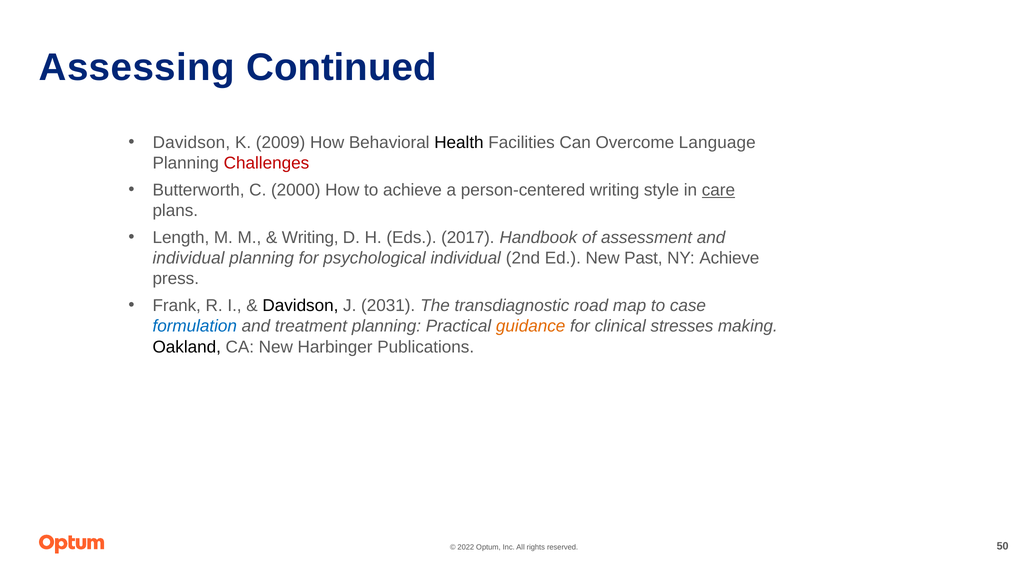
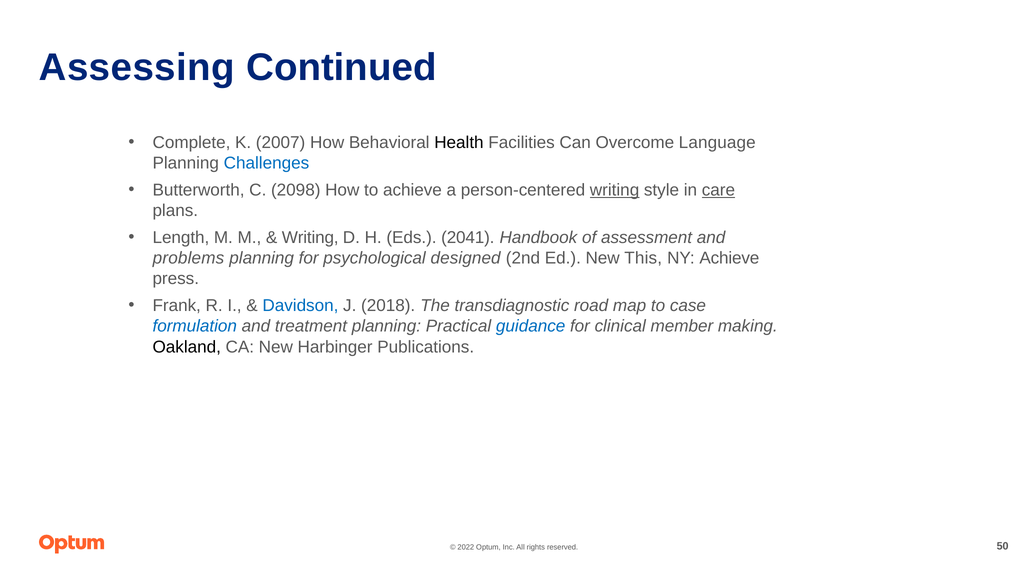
Davidson: Davidson -> Complete (191, 143)
2009: 2009 -> 2007 (281, 143)
Challenges colour: red -> blue (266, 163)
2000: 2000 -> 2098 (296, 190)
writing underline: none -> present (615, 190)
2017: 2017 -> 2041 (468, 238)
individual: individual -> problems (189, 258)
psychological individual: individual -> designed (466, 258)
Past: Past -> This (643, 258)
Davidson colour: black -> blue (300, 306)
2031: 2031 -> 2018 (388, 306)
guidance colour: orange -> blue (531, 326)
stresses: stresses -> member (682, 326)
